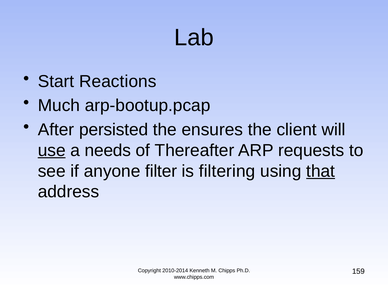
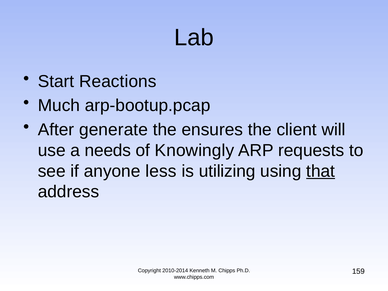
persisted: persisted -> generate (114, 130)
use underline: present -> none (52, 150)
Thereafter: Thereafter -> Knowingly (194, 150)
filter: filter -> less (161, 171)
filtering: filtering -> utilizing (227, 171)
